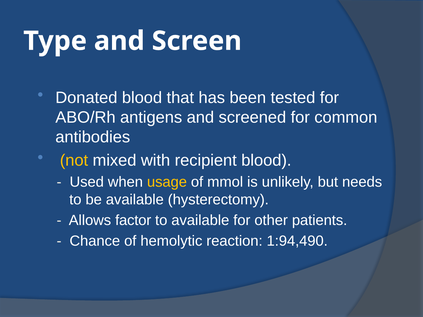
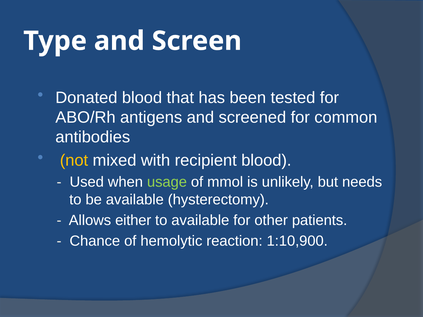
usage colour: yellow -> light green (167, 182)
factor: factor -> either (133, 220)
1:94,490: 1:94,490 -> 1:10,900 (297, 241)
